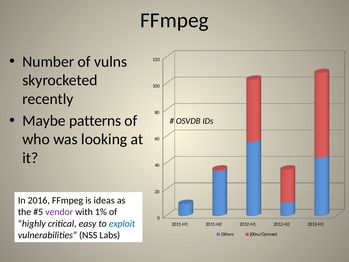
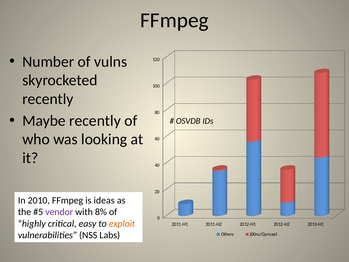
Maybe patterns: patterns -> recently (95, 121)
2016: 2016 -> 2010 (39, 200)
1%: 1% -> 8% (101, 212)
exploit colour: blue -> orange (122, 223)
